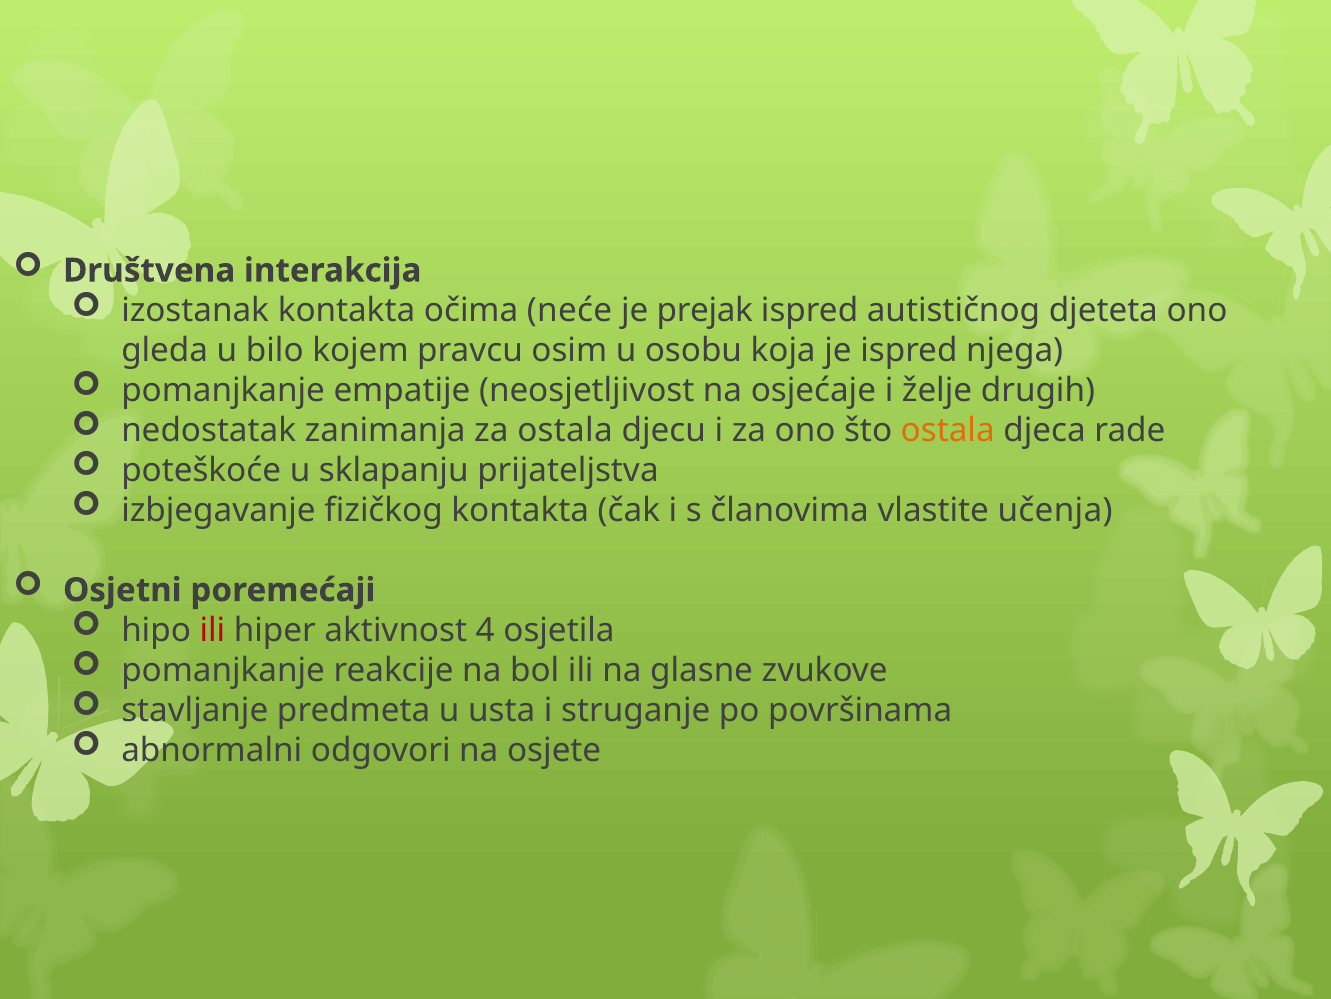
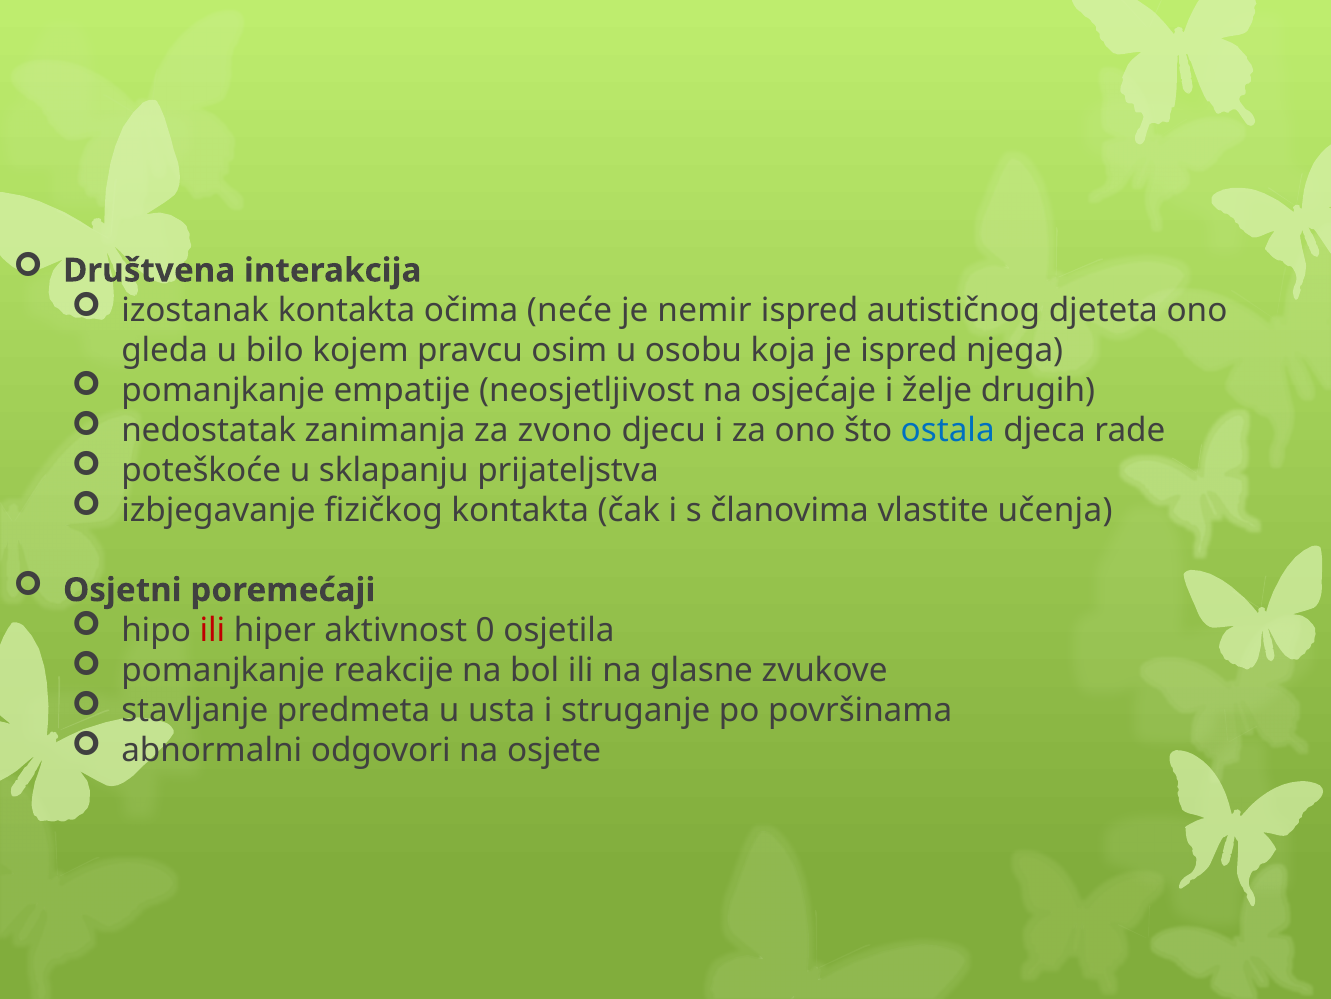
prejak: prejak -> nemir (705, 310)
za ostala: ostala -> zvono (565, 430)
ostala colour: orange -> blue (948, 430)
4: 4 -> 0 (485, 630)
